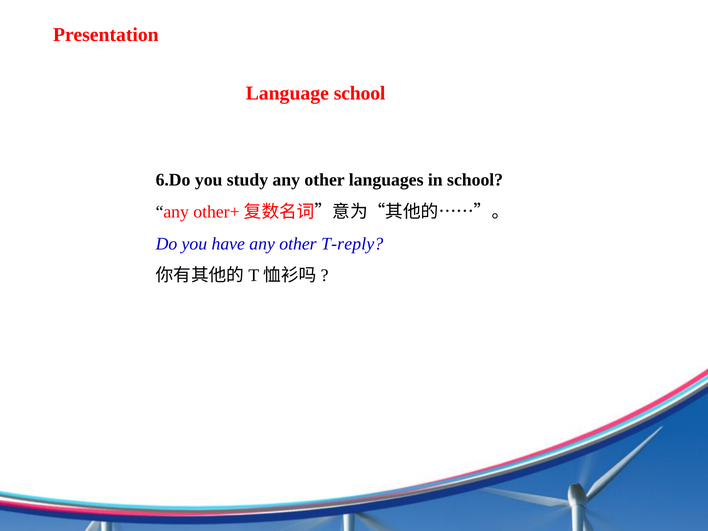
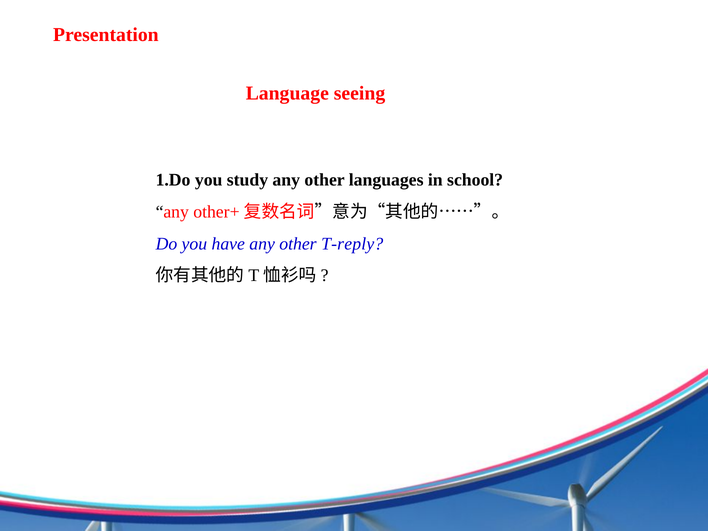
Language school: school -> seeing (360, 93)
6.Do: 6.Do -> 1.Do (173, 180)
